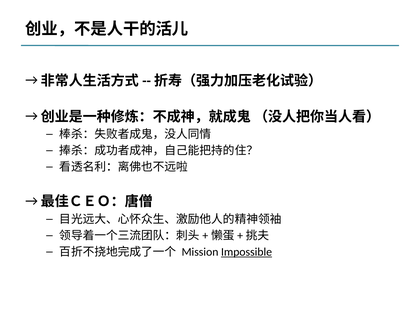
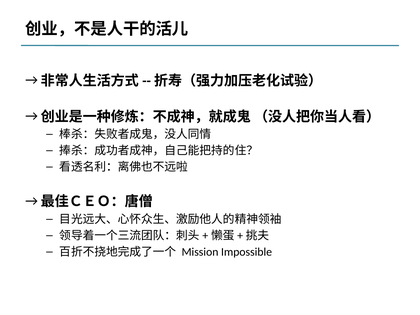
Impossible underline: present -> none (247, 252)
